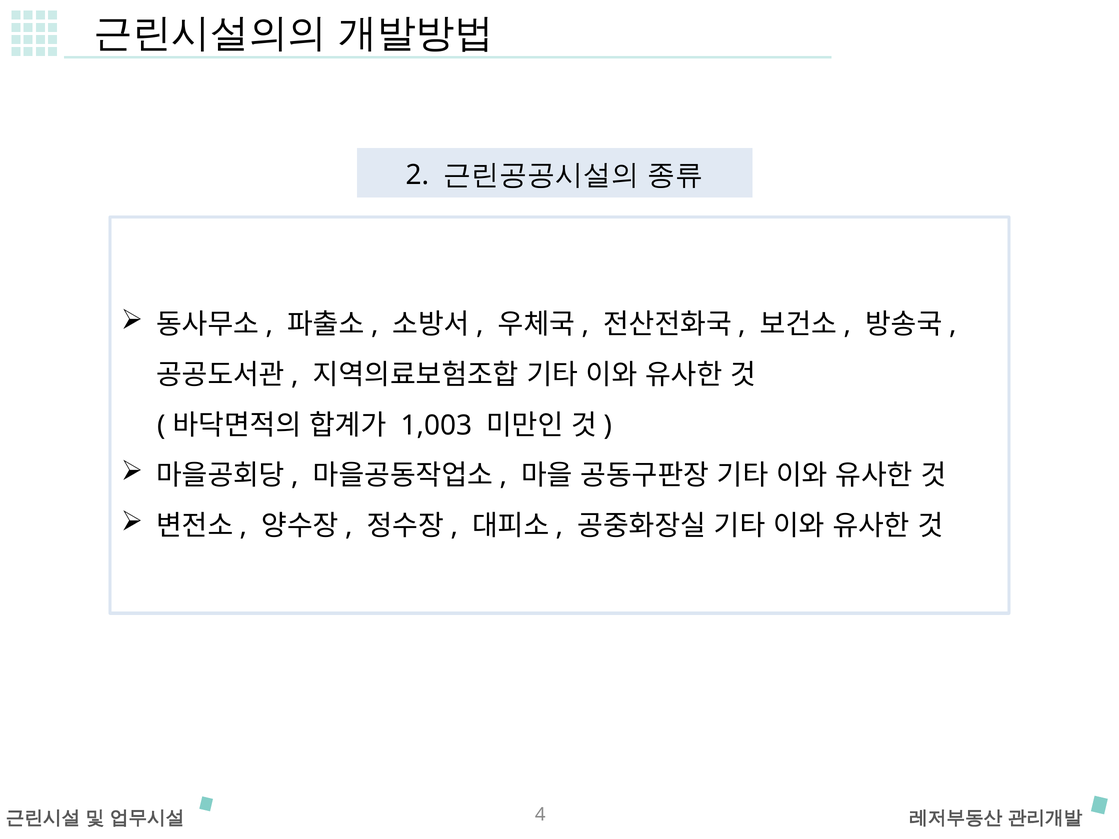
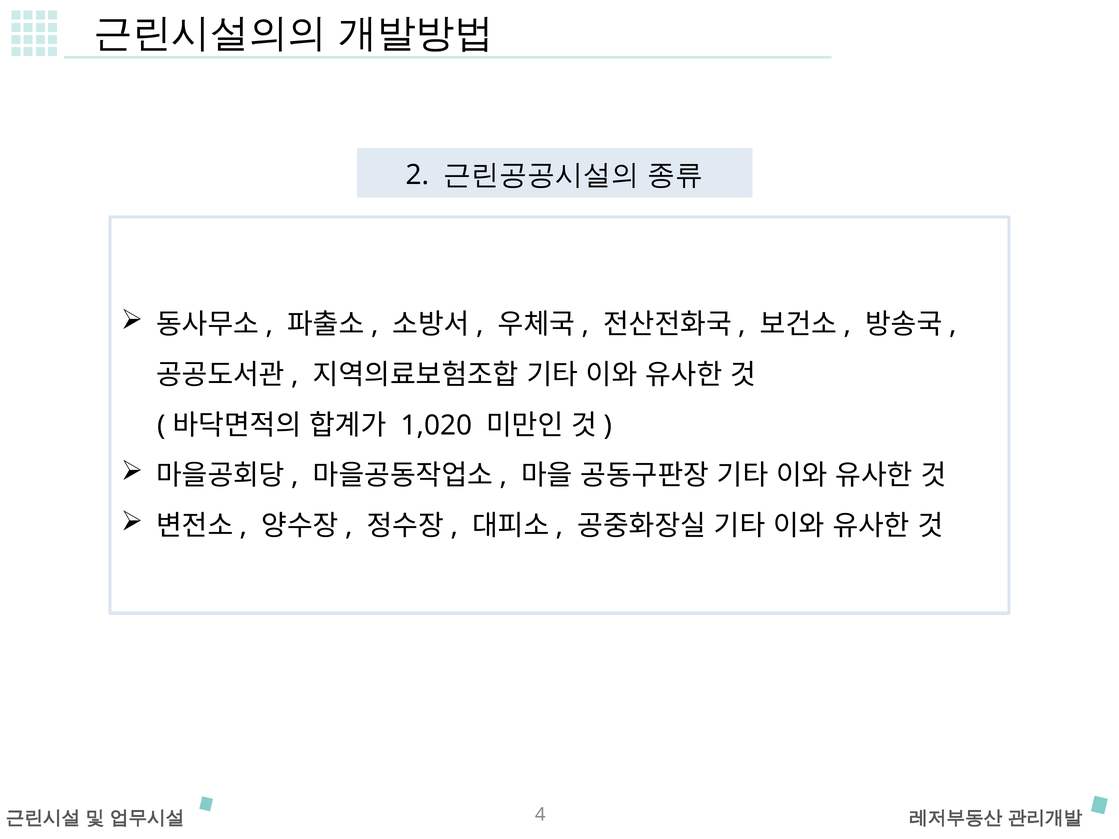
1,003: 1,003 -> 1,020 (436, 426)
